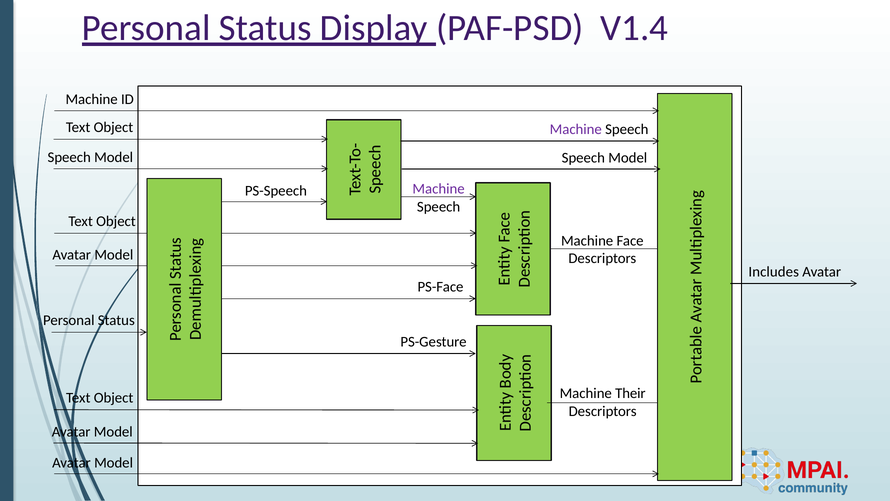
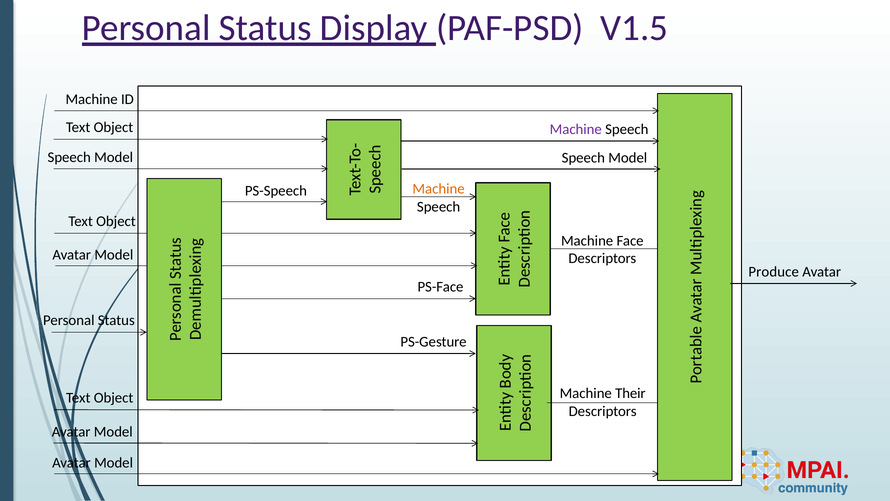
V1.4: V1.4 -> V1.5 (634, 28)
Machine colour: purple -> orange (439, 189)
Includes: Includes -> Produce (774, 271)
